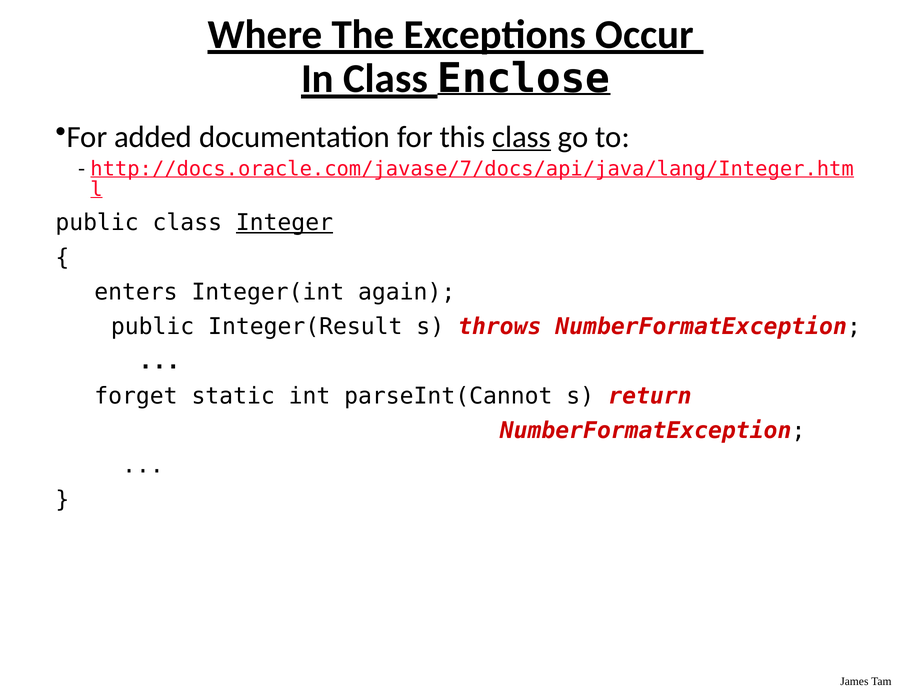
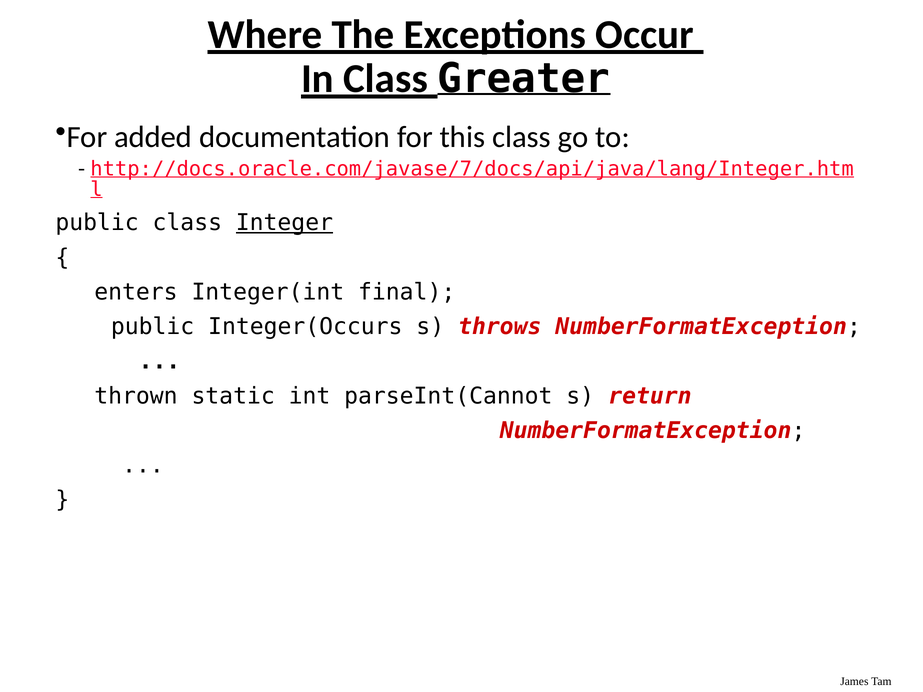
Enclose: Enclose -> Greater (524, 79)
class underline: present -> none (522, 137)
again: again -> final (407, 292)
Integer(Result: Integer(Result -> Integer(Occurs (305, 327)
forget: forget -> thrown (136, 396)
